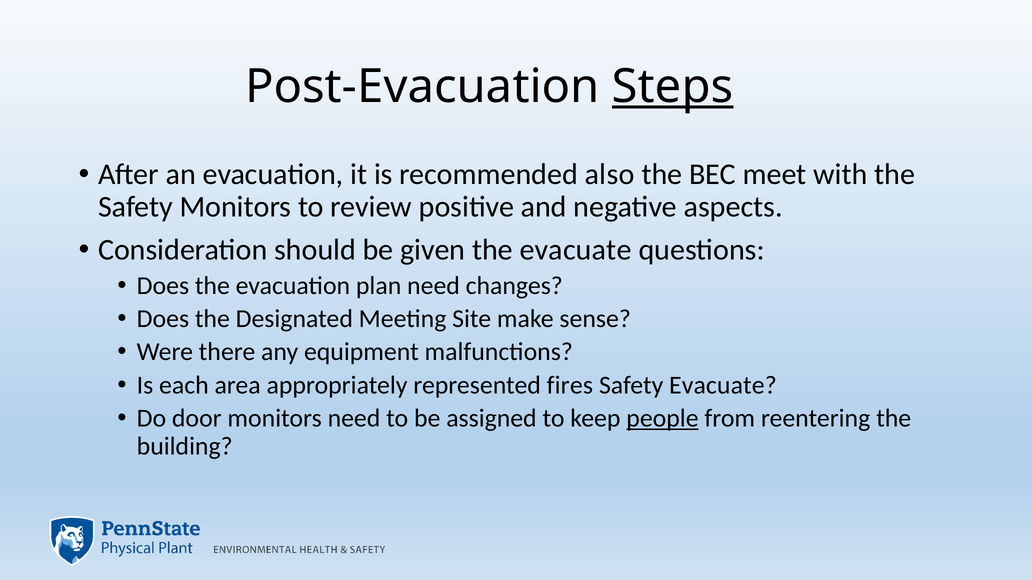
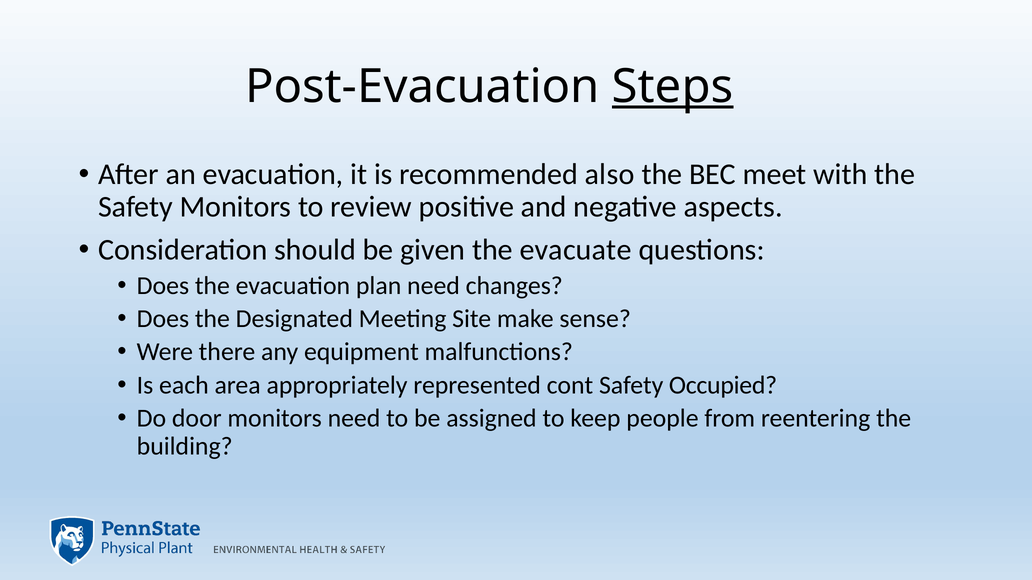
fires: fires -> cont (570, 385)
Safety Evacuate: Evacuate -> Occupied (723, 385)
people underline: present -> none (662, 419)
